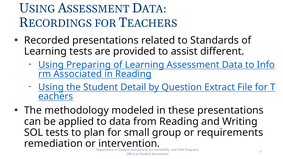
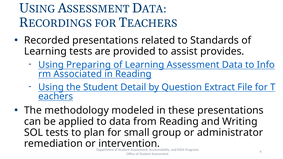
different: different -> provides (222, 51)
requirements: requirements -> administrator (230, 133)
